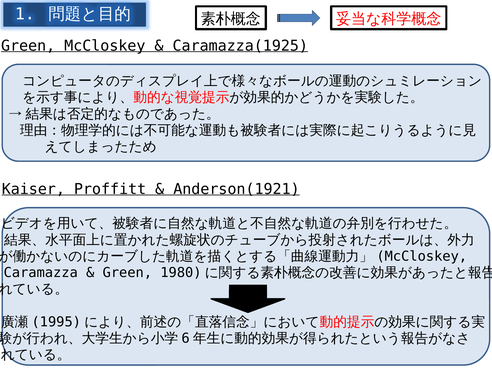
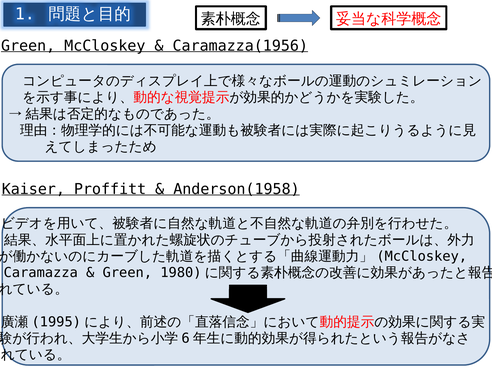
Caramazza(1925: Caramazza(1925 -> Caramazza(1956 (240, 46)
Anderson(1921: Anderson(1921 -> Anderson(1958 (236, 189)
